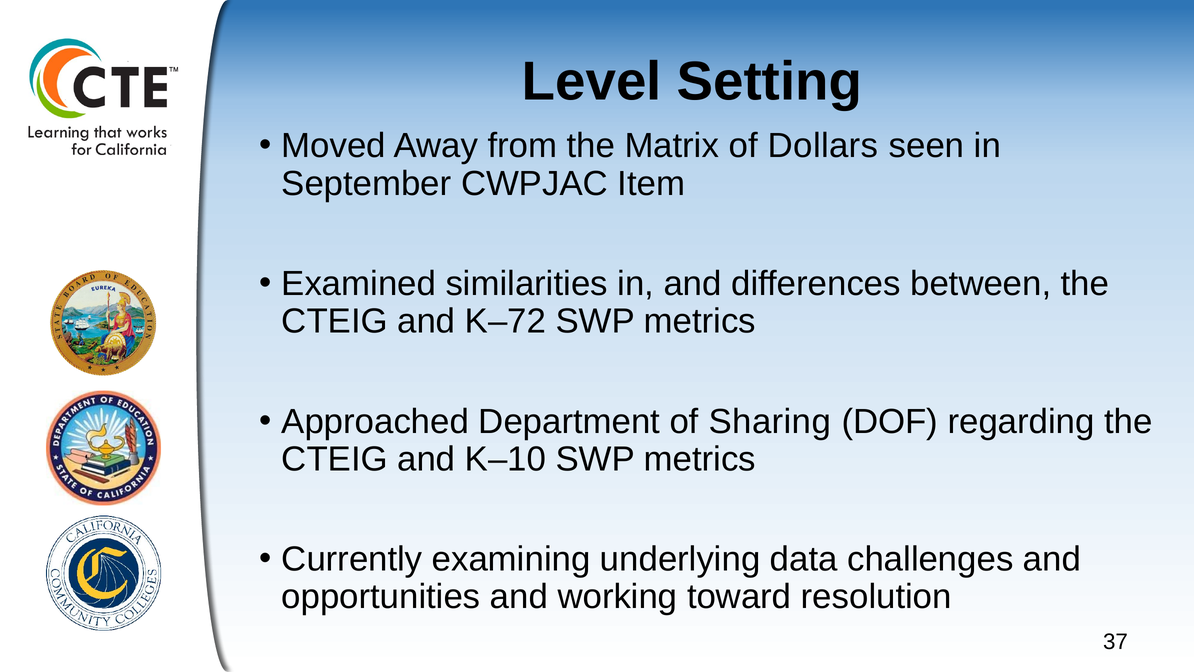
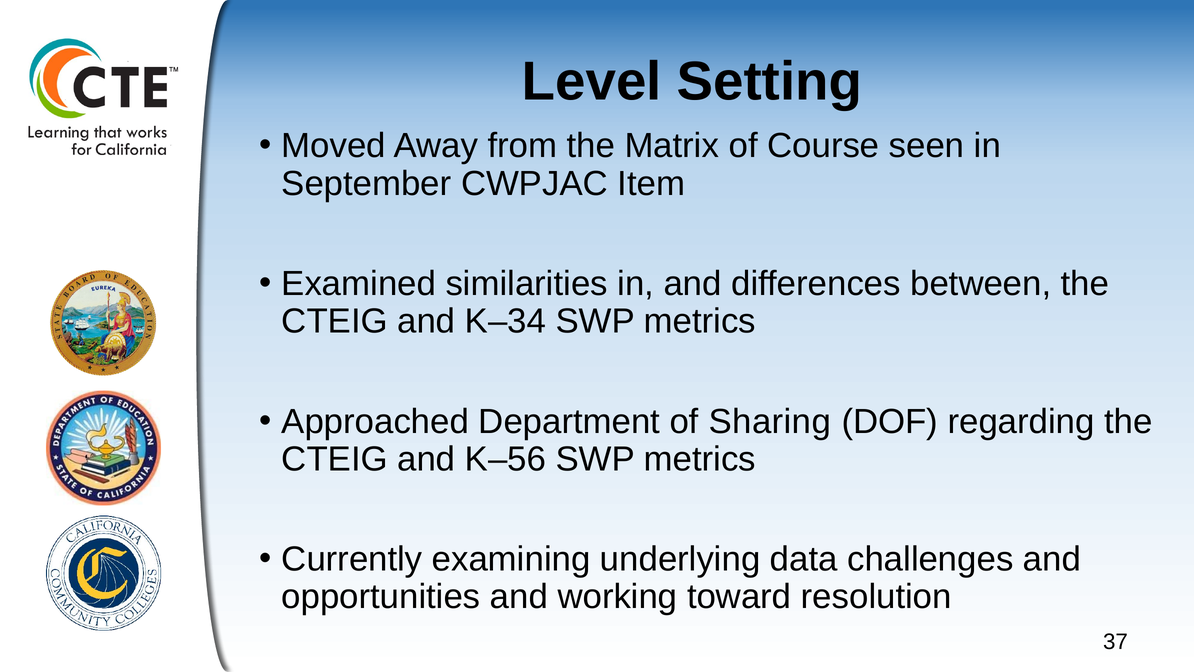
Dollars: Dollars -> Course (823, 146)
K–72: K–72 -> K–34 (505, 321)
K–10: K–10 -> K–56 (505, 459)
